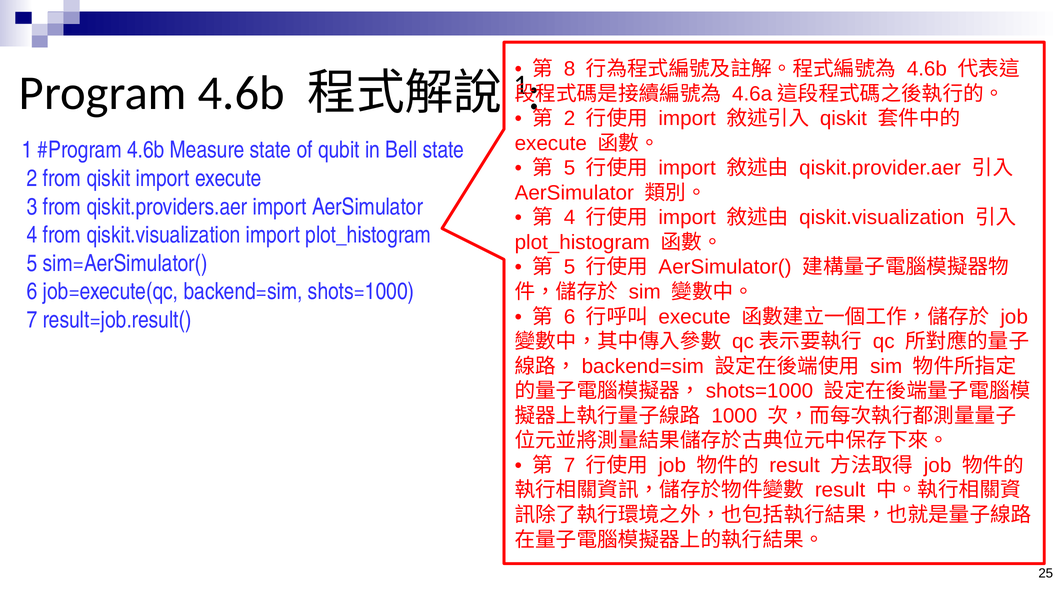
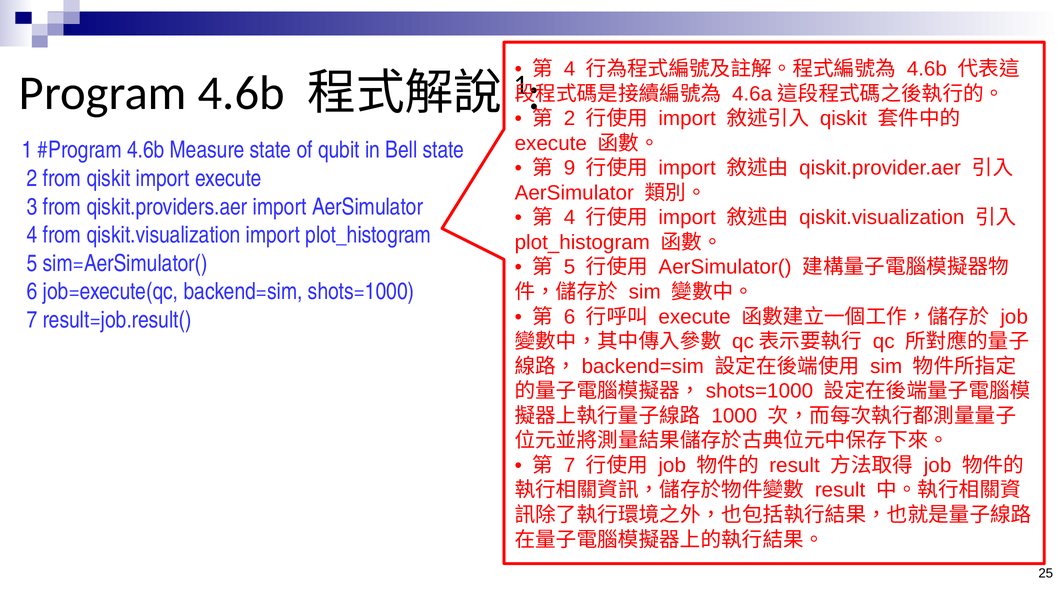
8: 8 -> 4 (569, 69)
5: 5 -> 9 (569, 168)
